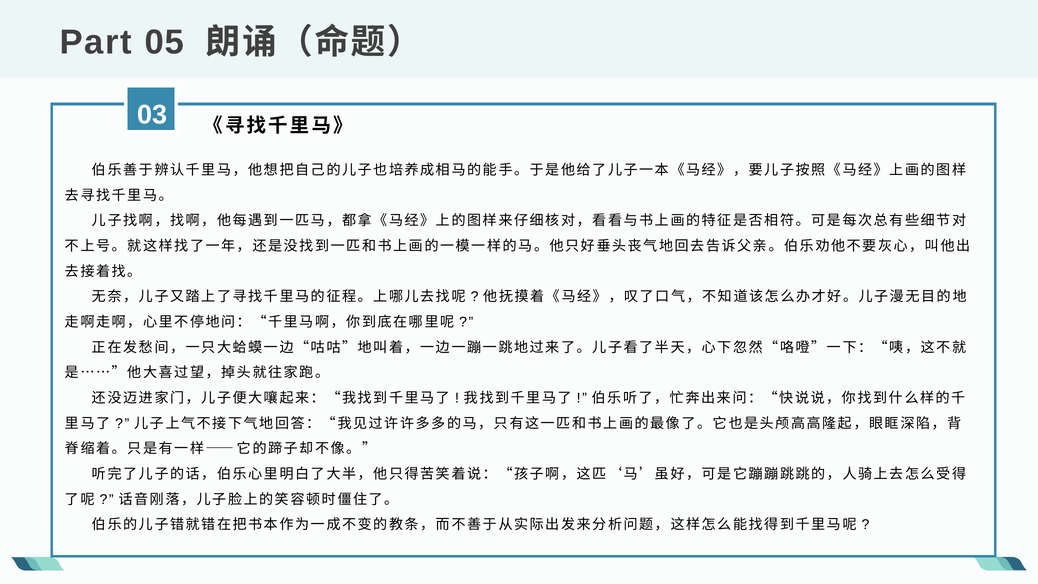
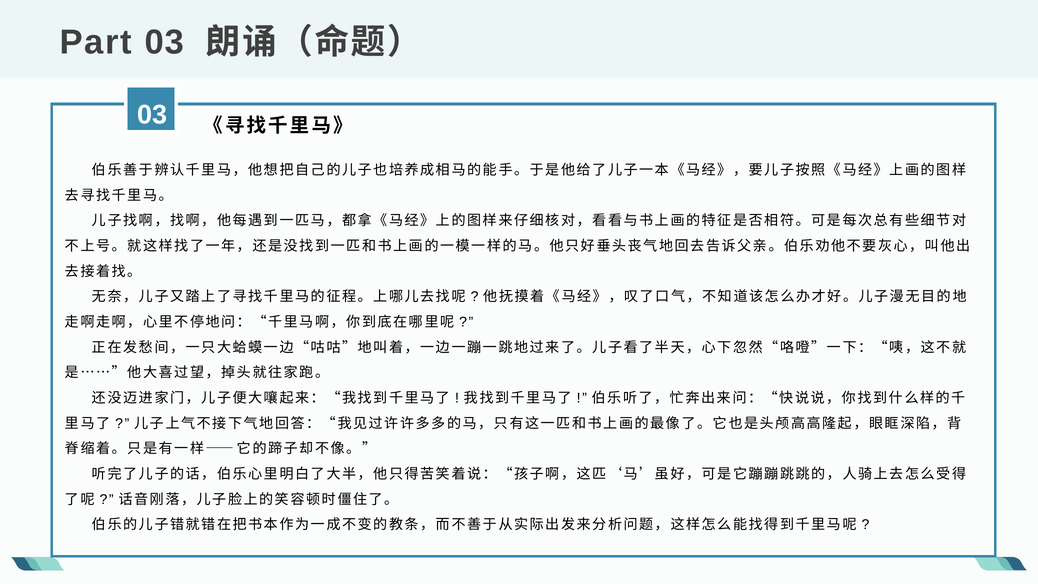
Part 05: 05 -> 03 (164, 43)
